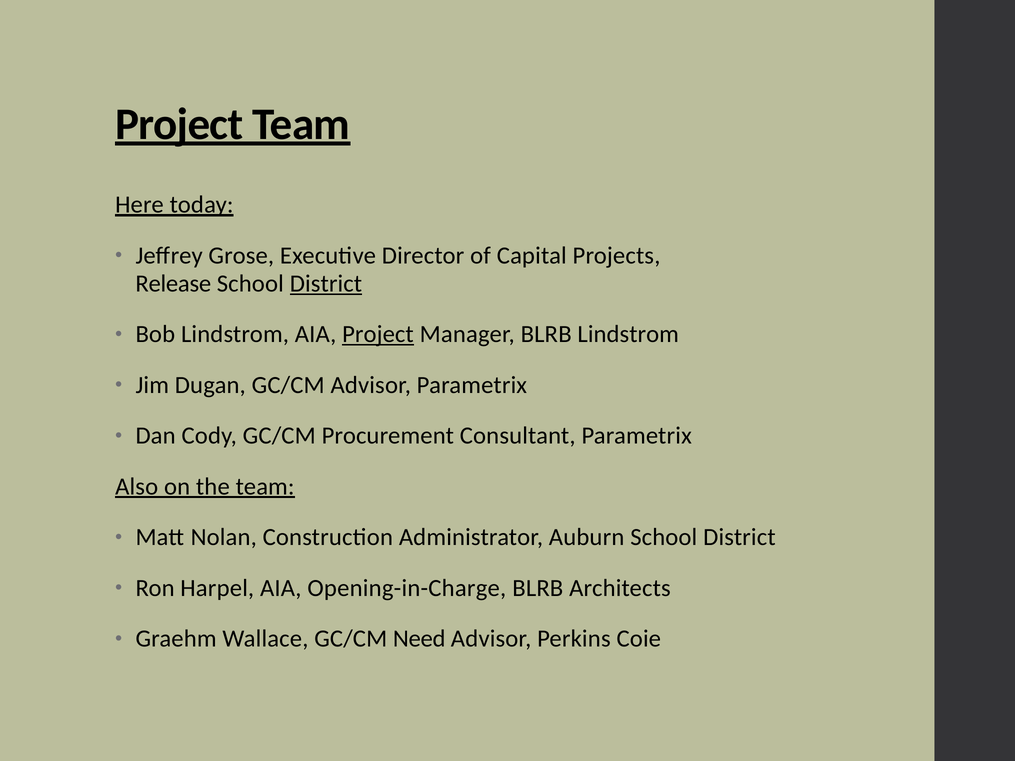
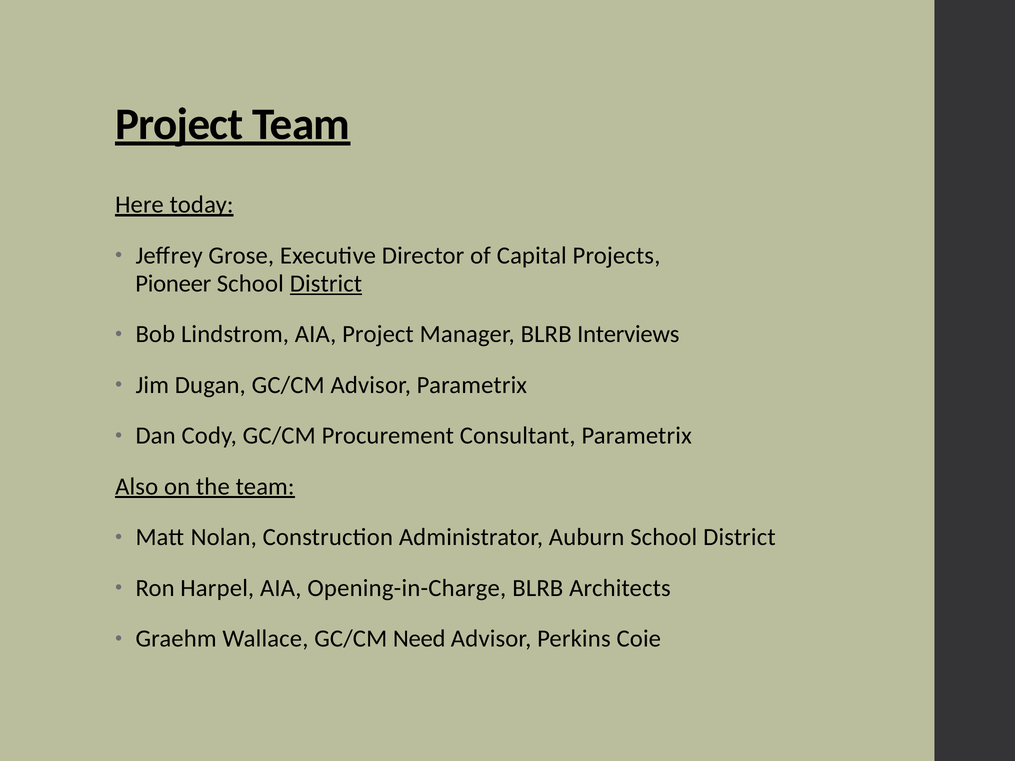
Release: Release -> Pioneer (173, 284)
Project underline: present -> none (378, 334)
BLRB Lindstrom: Lindstrom -> Interviews (628, 334)
